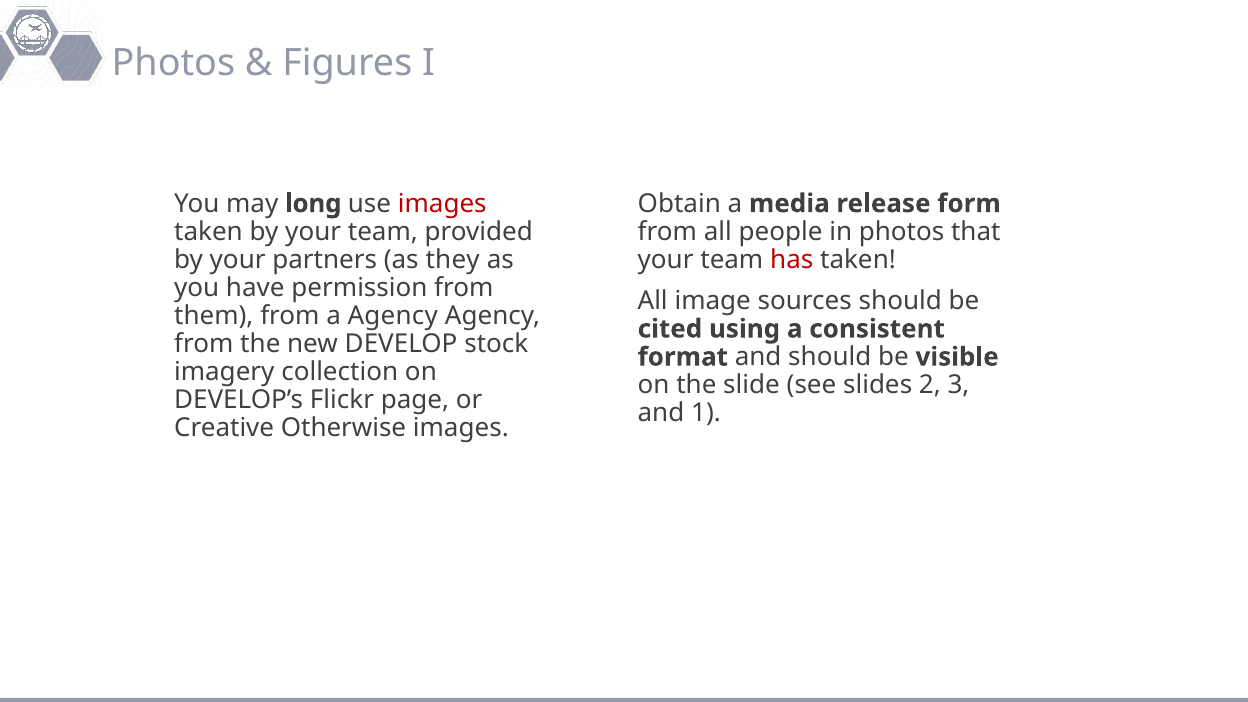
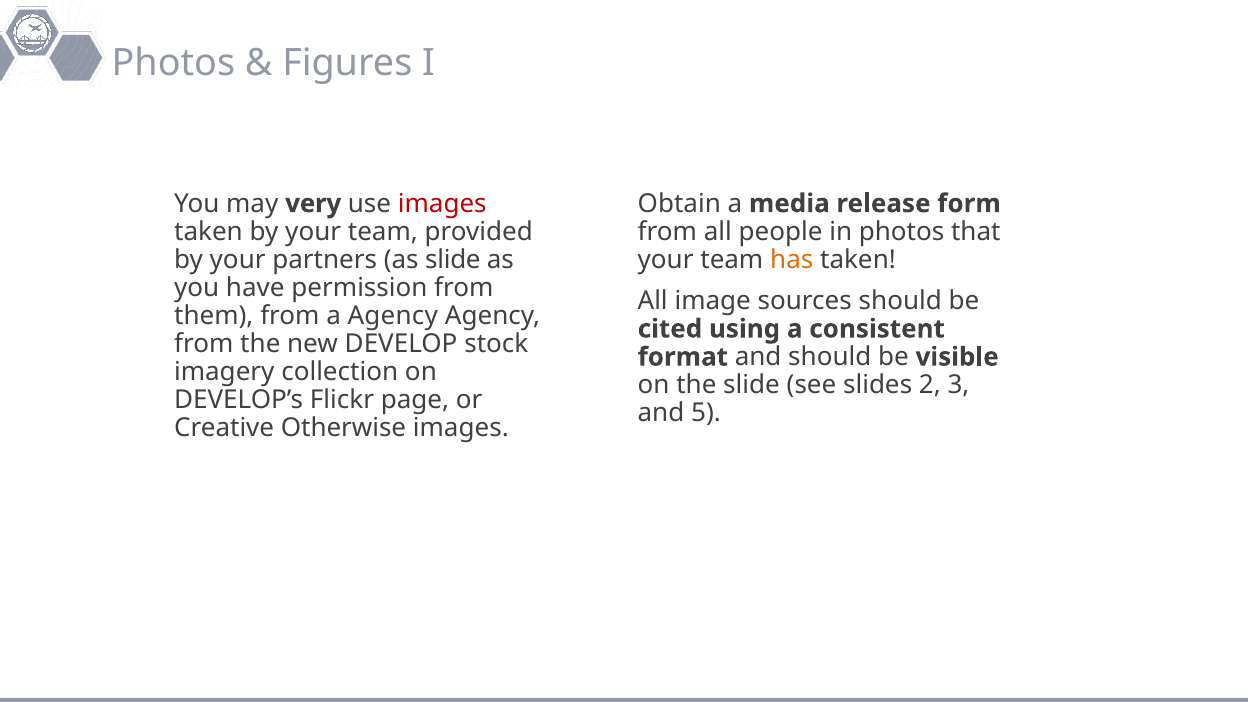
long: long -> very (313, 204)
as they: they -> slide (453, 260)
has colour: red -> orange (792, 260)
1: 1 -> 5 (706, 413)
